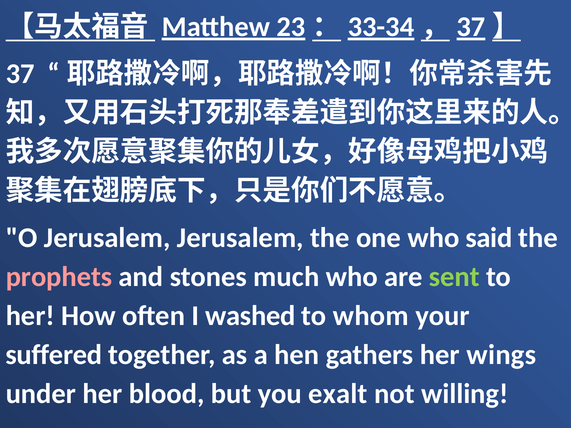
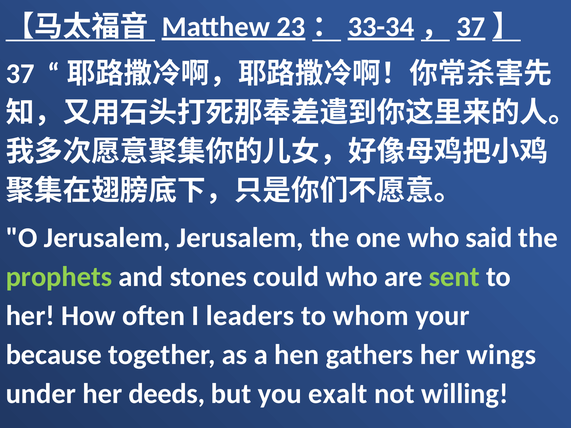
prophets colour: pink -> light green (59, 277)
much: much -> could (286, 277)
washed: washed -> leaders (250, 316)
suffered: suffered -> because (54, 355)
blood: blood -> deeds (167, 394)
